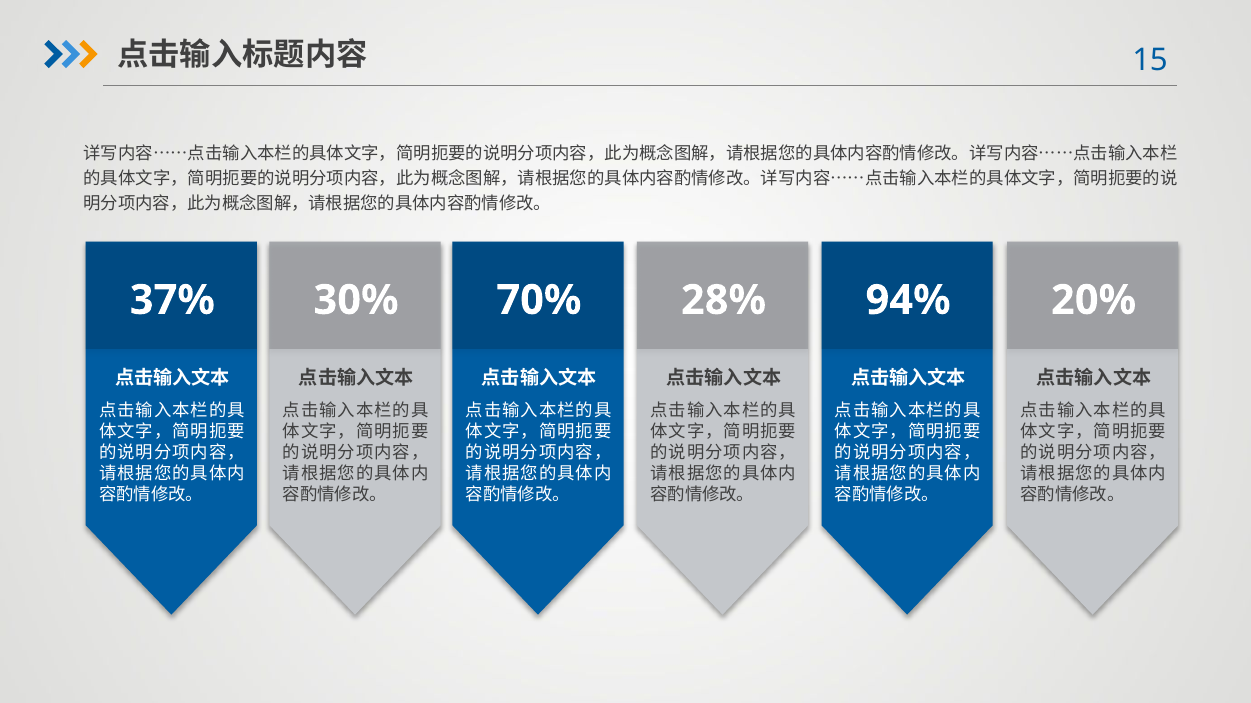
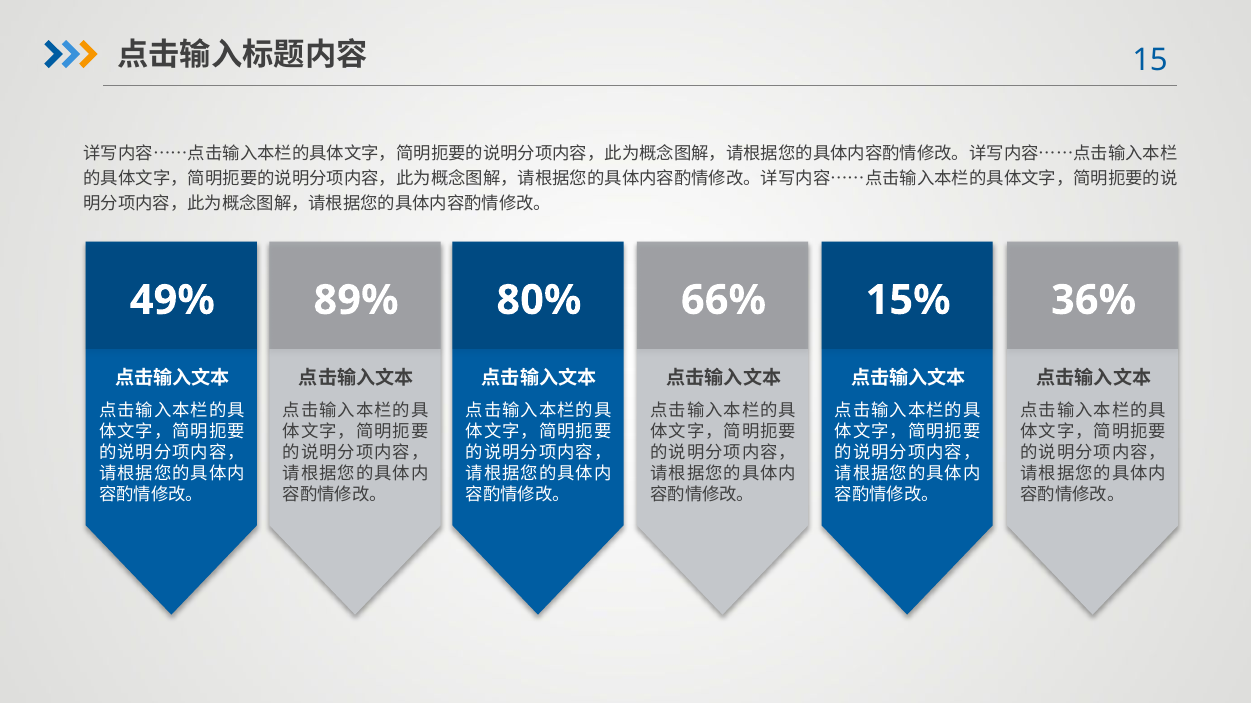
37%: 37% -> 49% (172, 301)
30%: 30% -> 89% (356, 301)
70%: 70% -> 80% (539, 301)
28%: 28% -> 66% (724, 301)
94%: 94% -> 15% (908, 301)
20%: 20% -> 36% (1094, 301)
